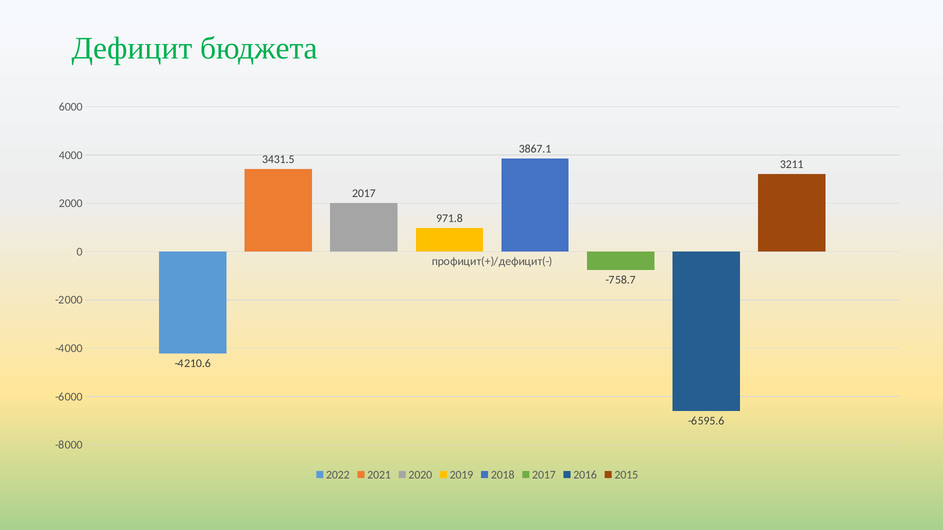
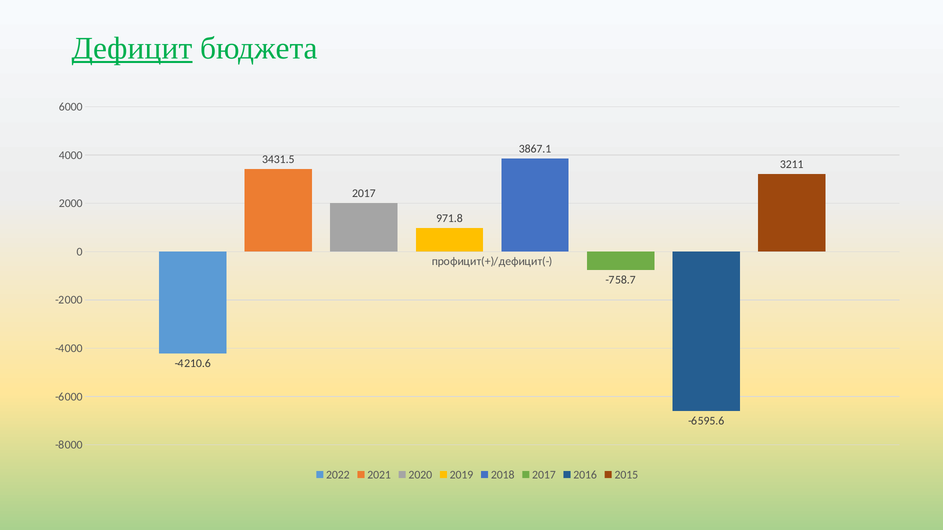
Дефицит underline: none -> present (132, 49)
